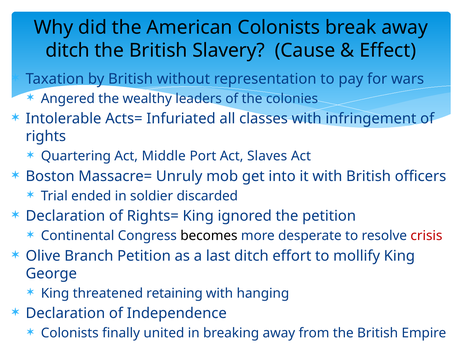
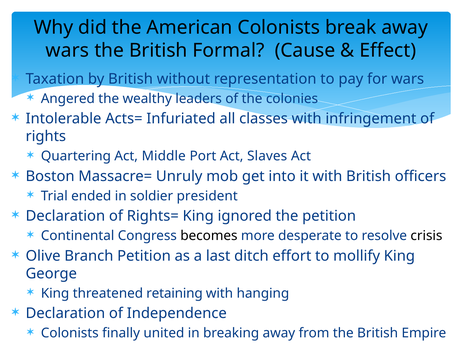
ditch: ditch -> wars (67, 51)
Slavery: Slavery -> Formal (228, 51)
discarded: discarded -> president (207, 196)
crisis colour: red -> black (426, 235)
